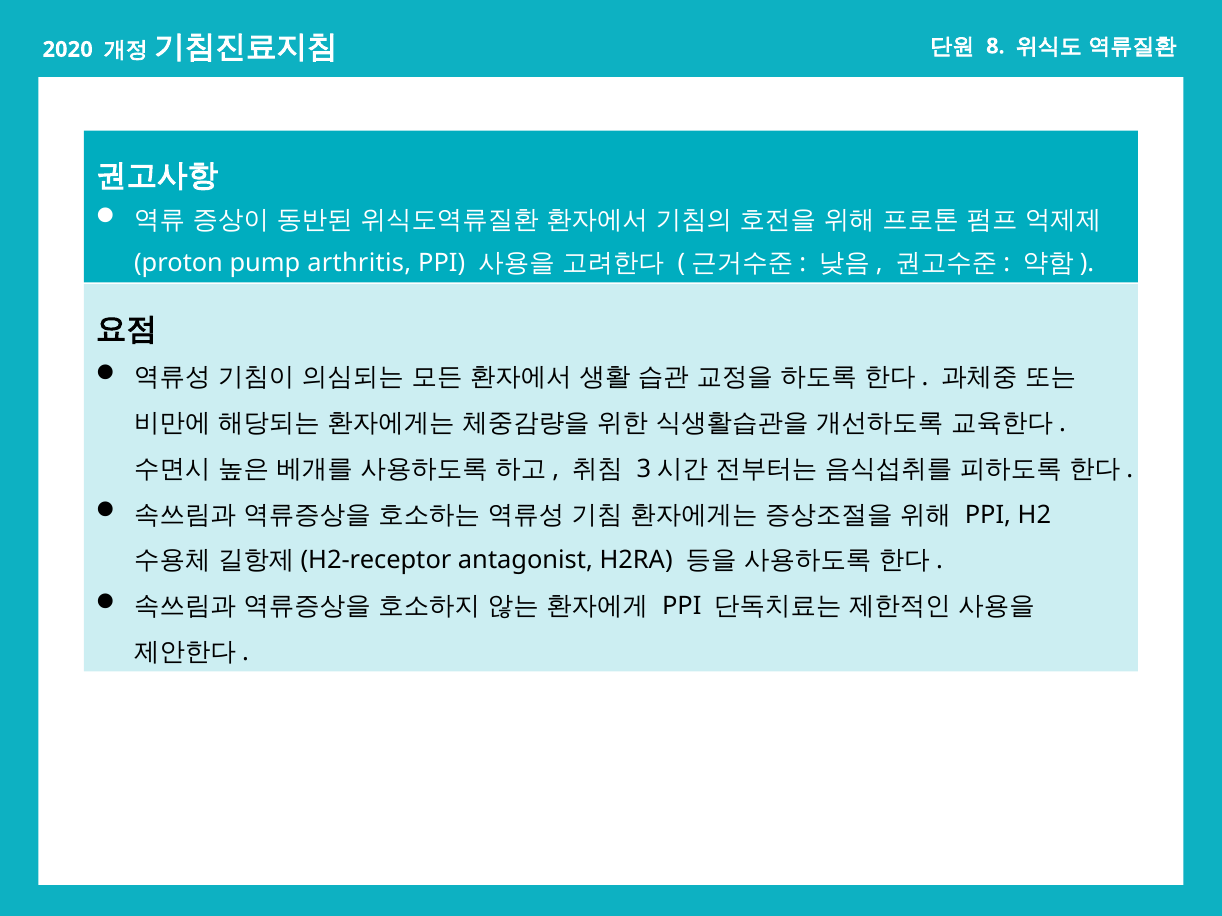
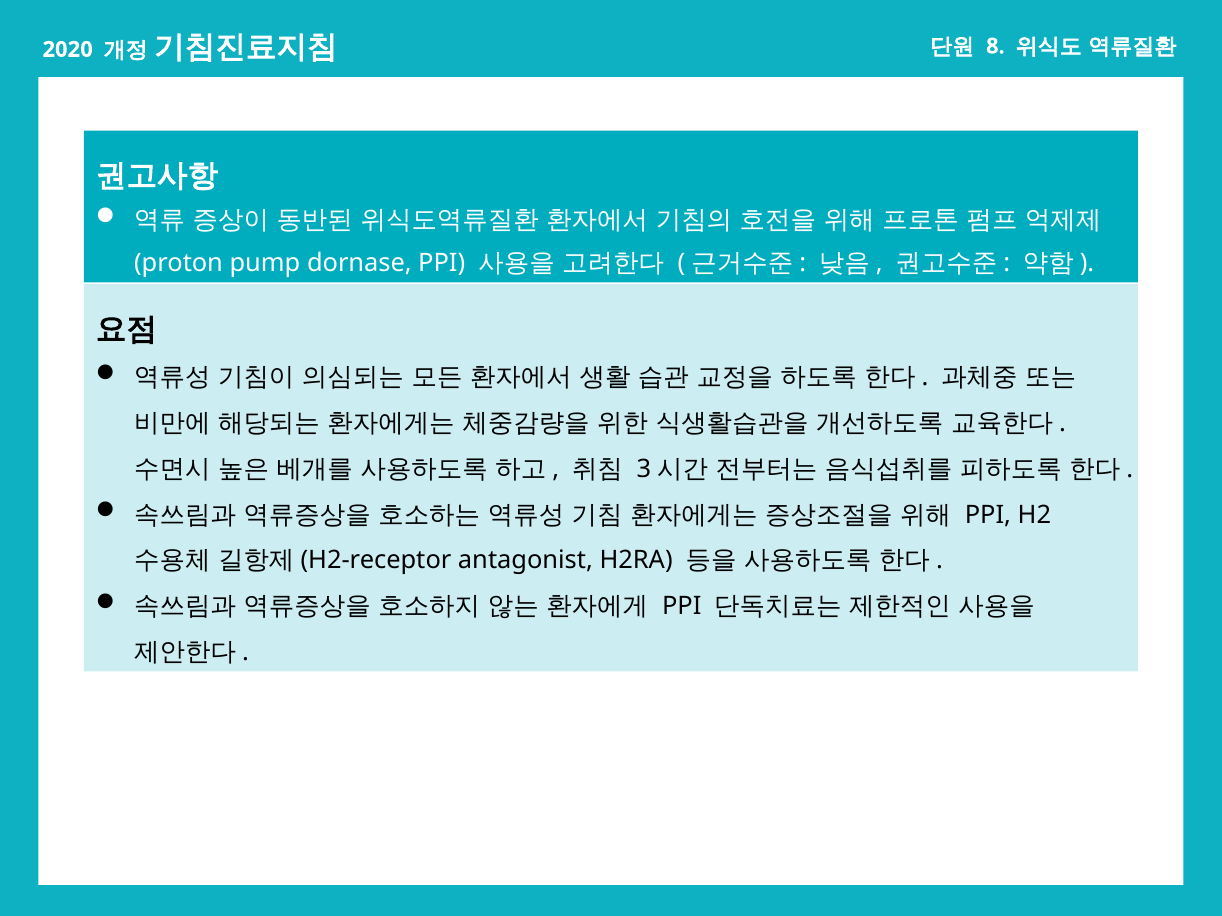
arthritis: arthritis -> dornase (359, 263)
